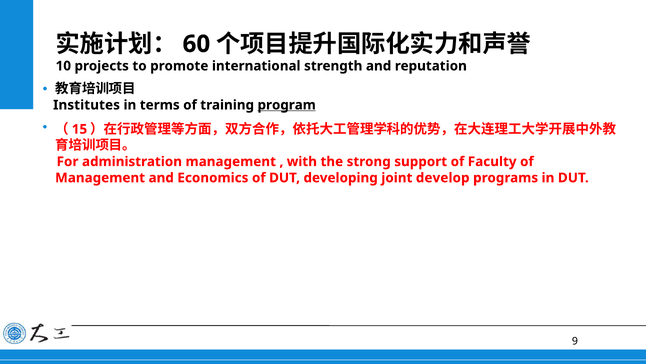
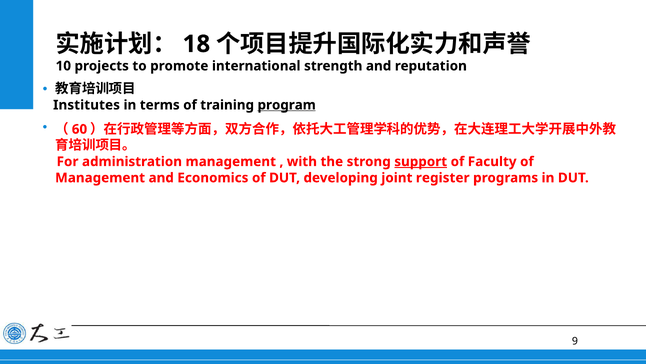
60: 60 -> 18 (196, 44)
15: 15 -> 60 (79, 129)
support underline: none -> present (421, 161)
develop: develop -> register (443, 178)
